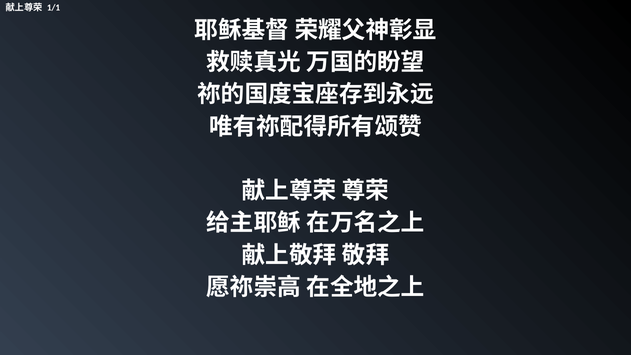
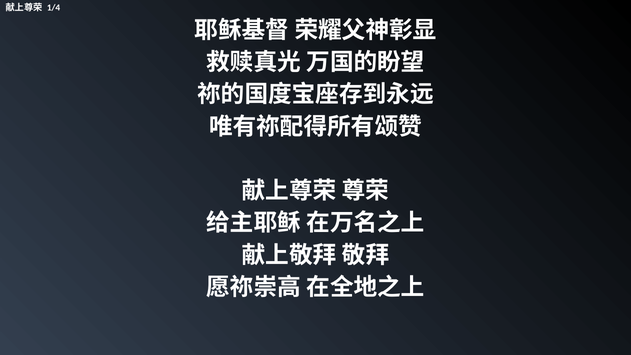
1/1: 1/1 -> 1/4 (54, 8)
